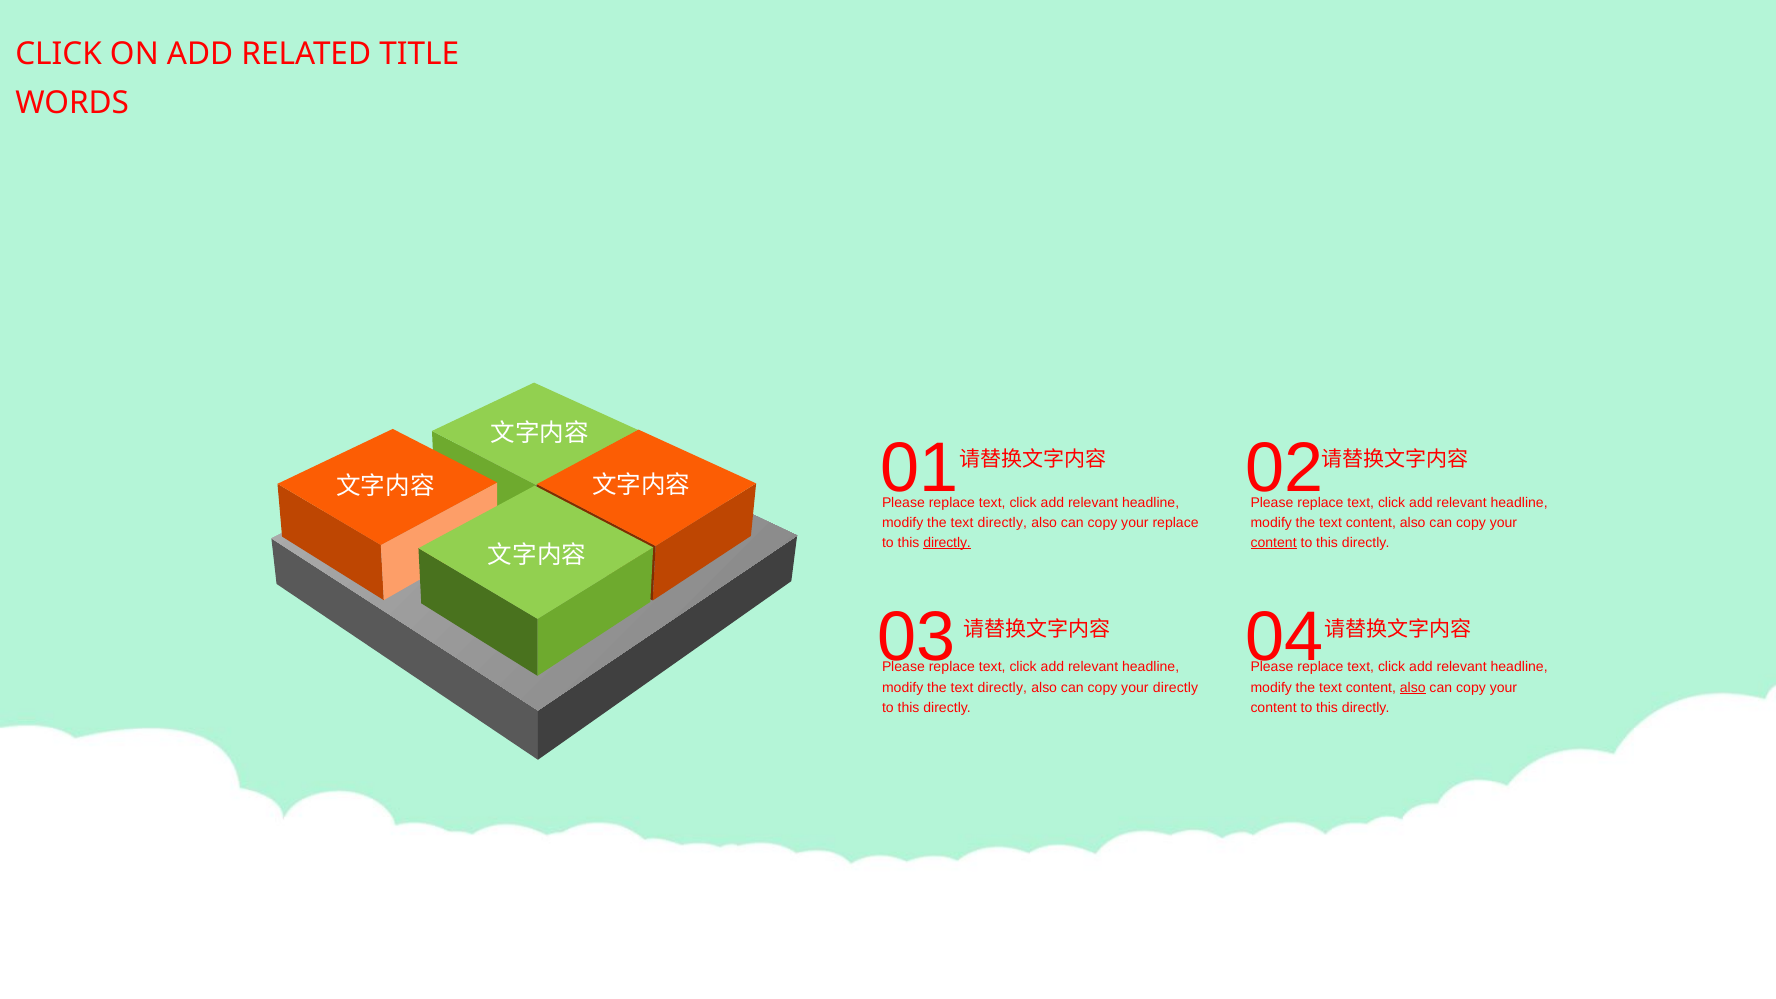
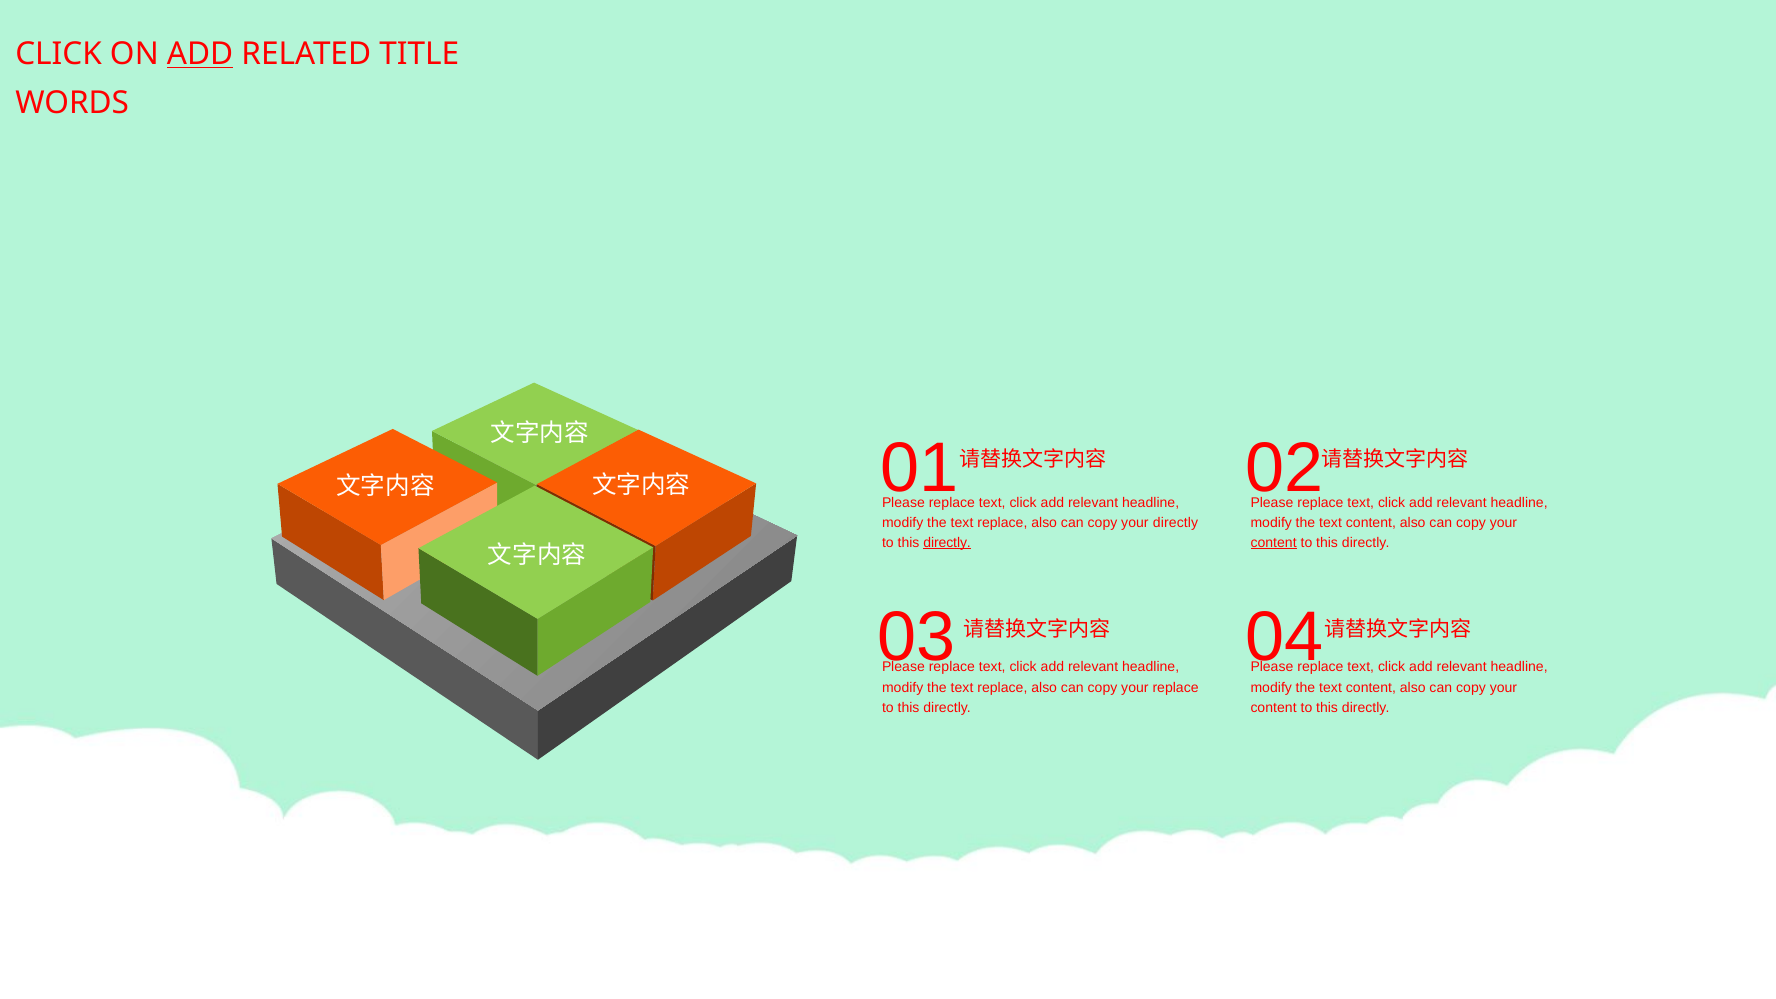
ADD underline: none -> present (200, 54)
directly: directly -> replace (1002, 523)
your replace: replace -> directly (1176, 523)
directly: directly -> replace (1002, 687)
your directly: directly -> replace (1176, 687)
also underline: present -> none (1413, 687)
